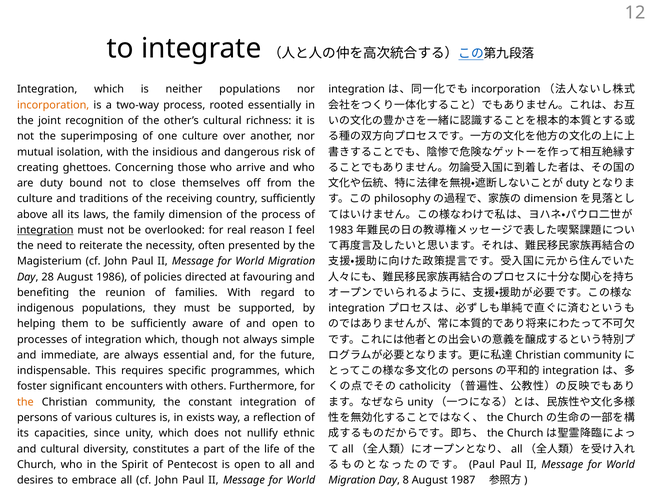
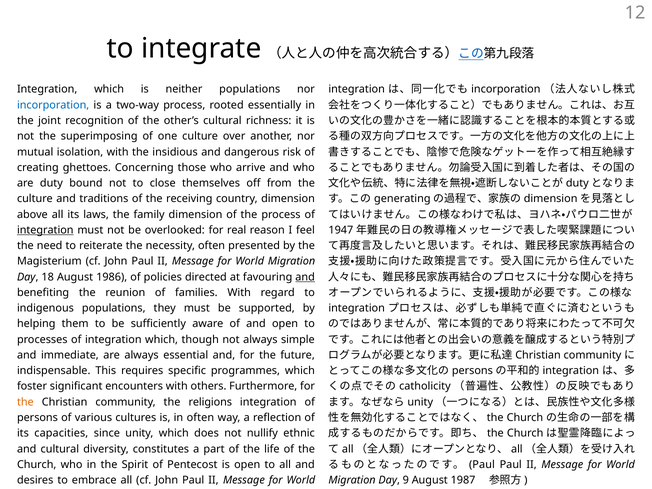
incorporation colour: orange -> blue (53, 105)
philosophy: philosophy -> generating (402, 199)
country sufficiently: sufficiently -> dimension (288, 199)
1983: 1983 -> 1947 (341, 230)
28: 28 -> 18 (48, 277)
and underline: none -> present (305, 277)
constant: constant -> religions (210, 402)
in exists: exists -> often (200, 418)
8: 8 -> 9 (406, 480)
